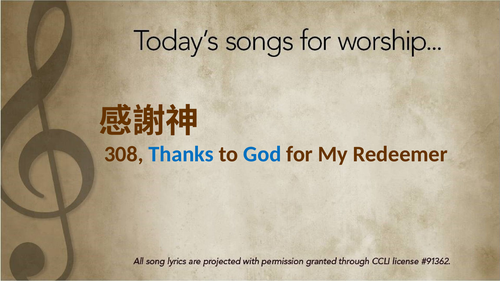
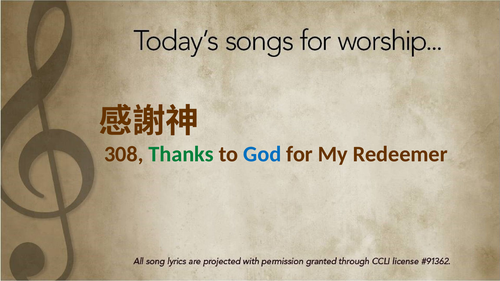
Thanks colour: blue -> green (181, 154)
